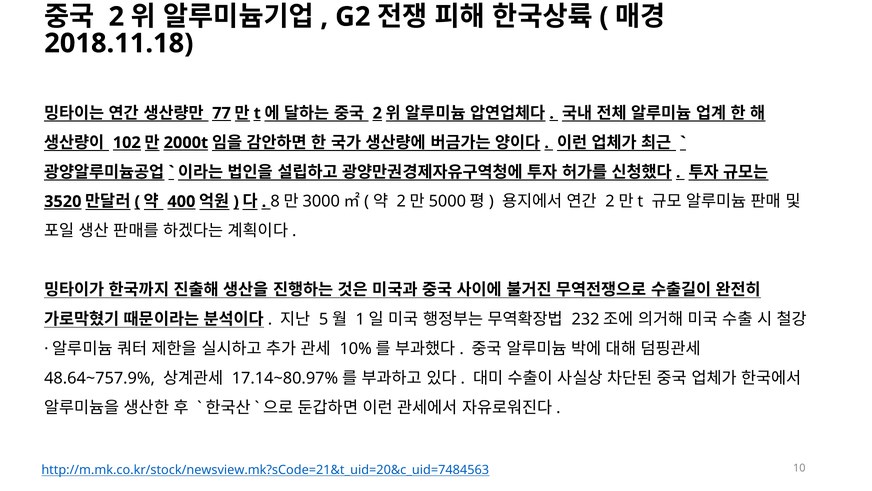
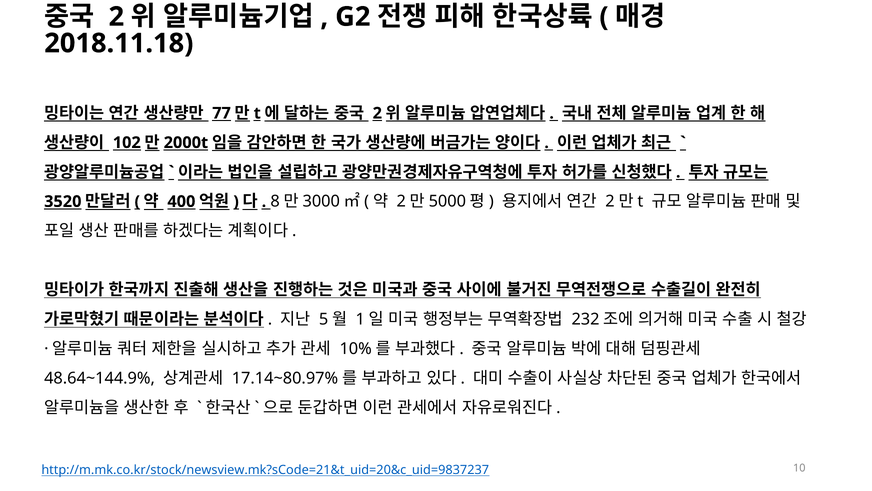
48.64~757.9%: 48.64~757.9% -> 48.64~144.9% (100, 378)
http://m.mk.co.kr/stock/newsview.mk?sCode=21&t_uid=20&c_uid=7484563: http://m.mk.co.kr/stock/newsview.mk?sCode=21&t_uid=20&c_uid=7484563 -> http://m.mk.co.kr/stock/newsview.mk?sCode=21&t_uid=20&c_uid=9837237 (265, 469)
